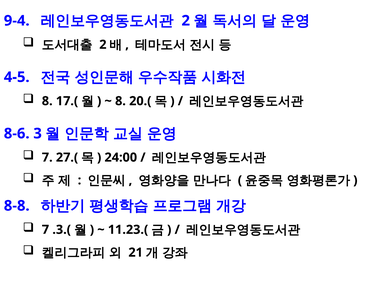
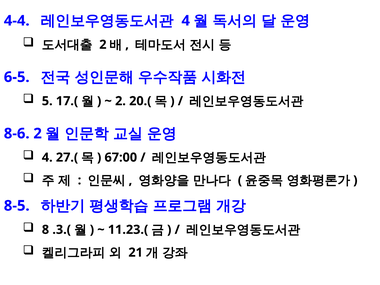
9-4: 9-4 -> 4-4 (17, 21)
2: 2 -> 4 (186, 21)
4-5: 4-5 -> 6-5 (17, 77)
8: 8 -> 5 (47, 101)
8: 8 -> 2 (120, 101)
8-6 3: 3 -> 2 (38, 134)
7: 7 -> 4 (47, 157)
24:00: 24:00 -> 67:00 (121, 157)
8-8: 8-8 -> 8-5 (17, 206)
7: 7 -> 8 (45, 230)
